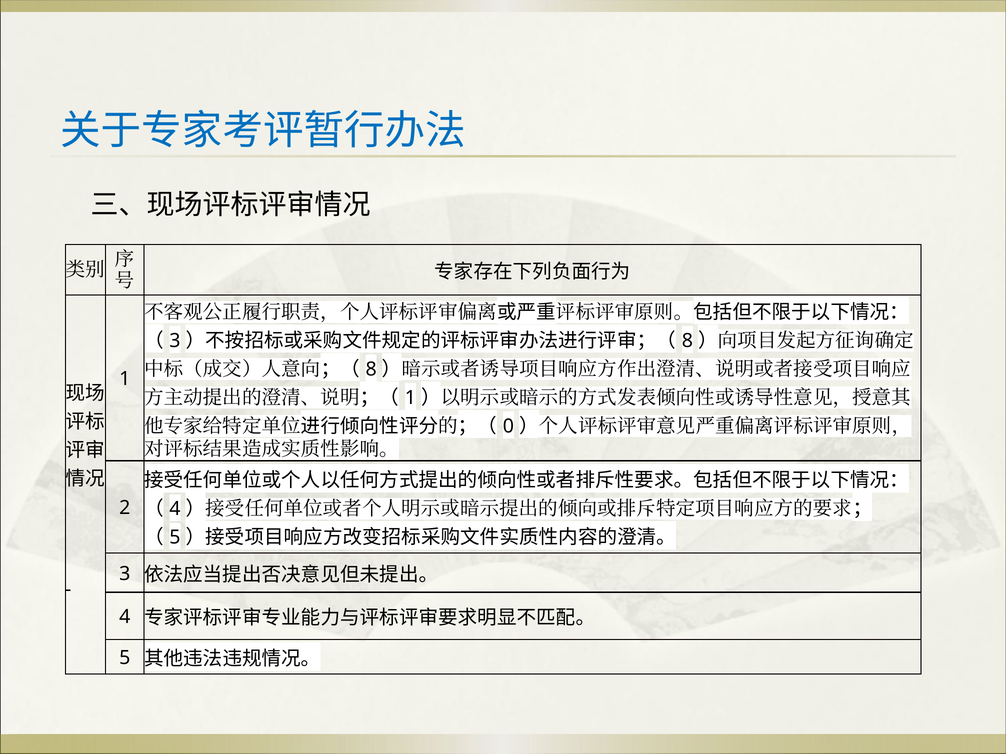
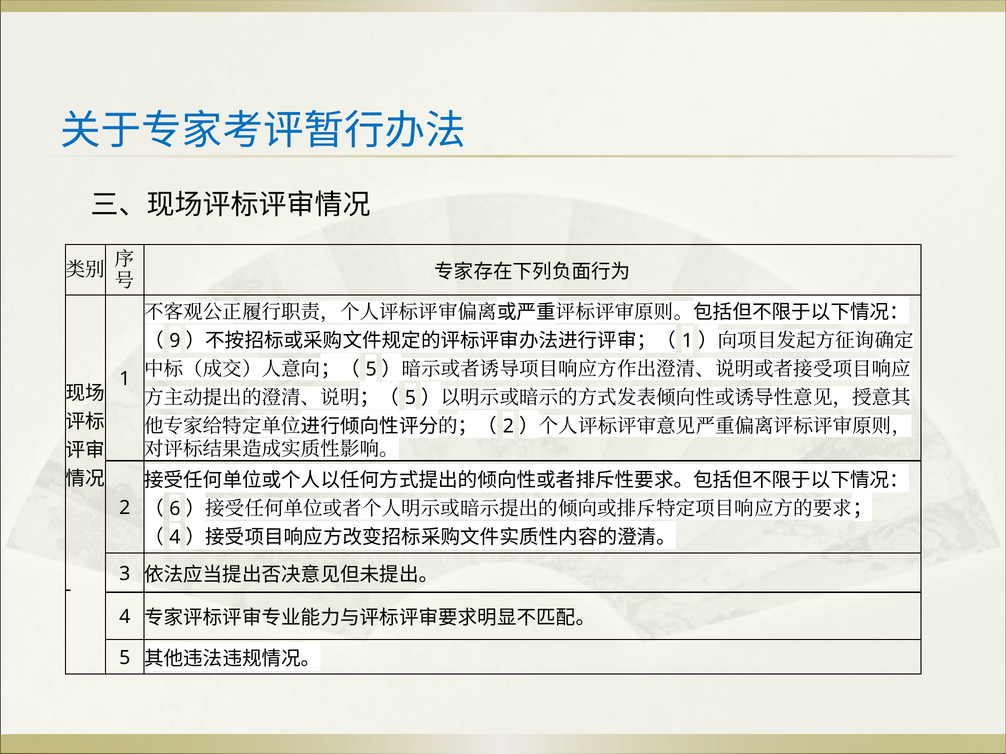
3: 3 -> 9 (175, 341)
8: 8 -> 1 (687, 341)
8: 8 -> 5 (371, 369)
1: 1 -> 5 (410, 398)
0: 0 -> 2 (508, 426)
4: 4 -> 6 (175, 509)
5: 5 -> 4 (175, 538)
